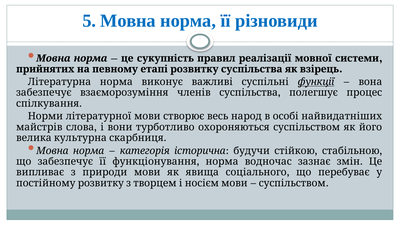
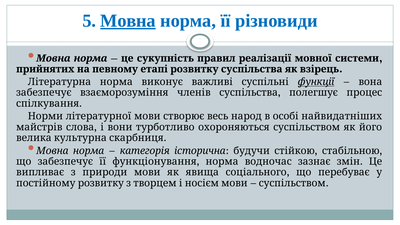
Мовна underline: none -> present (128, 21)
